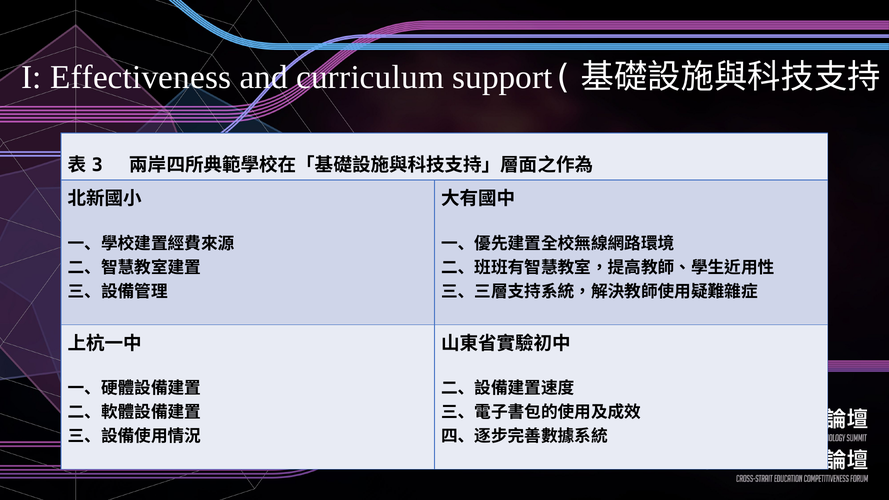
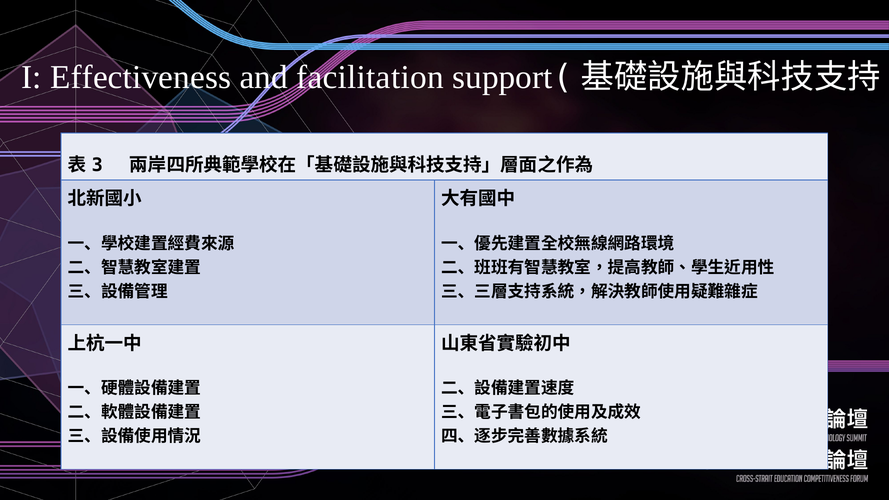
curriculum: curriculum -> facilitation (370, 77)
